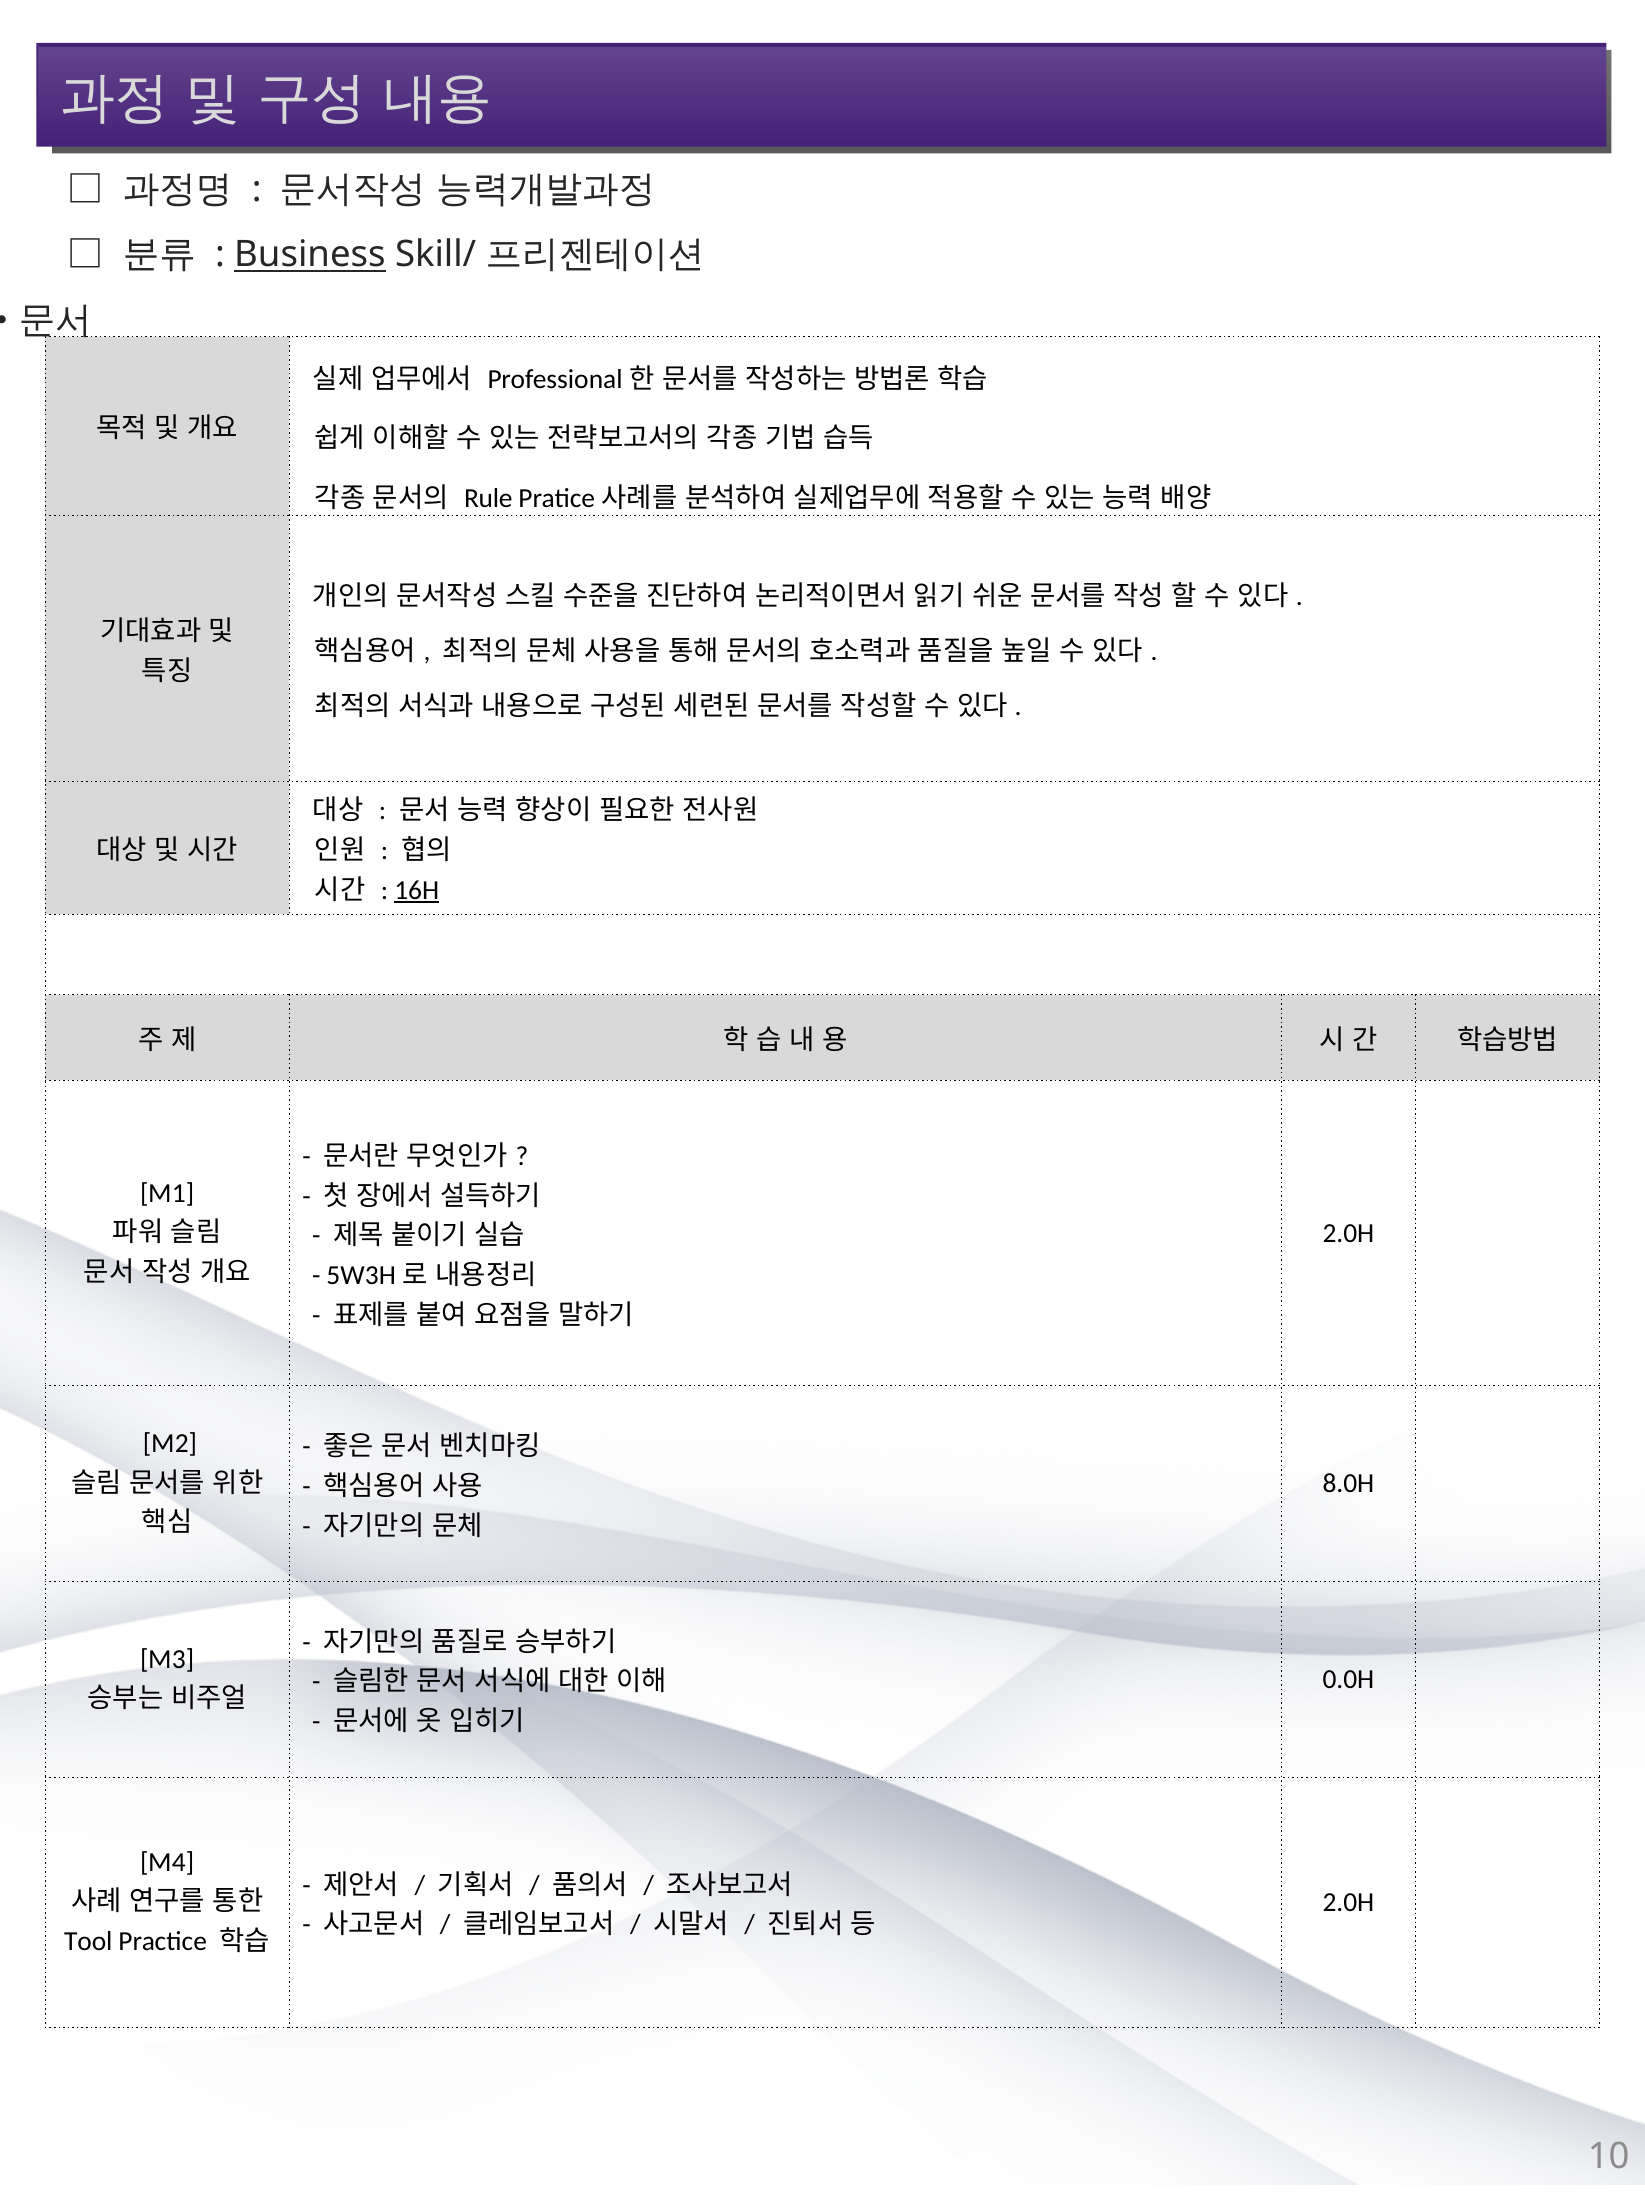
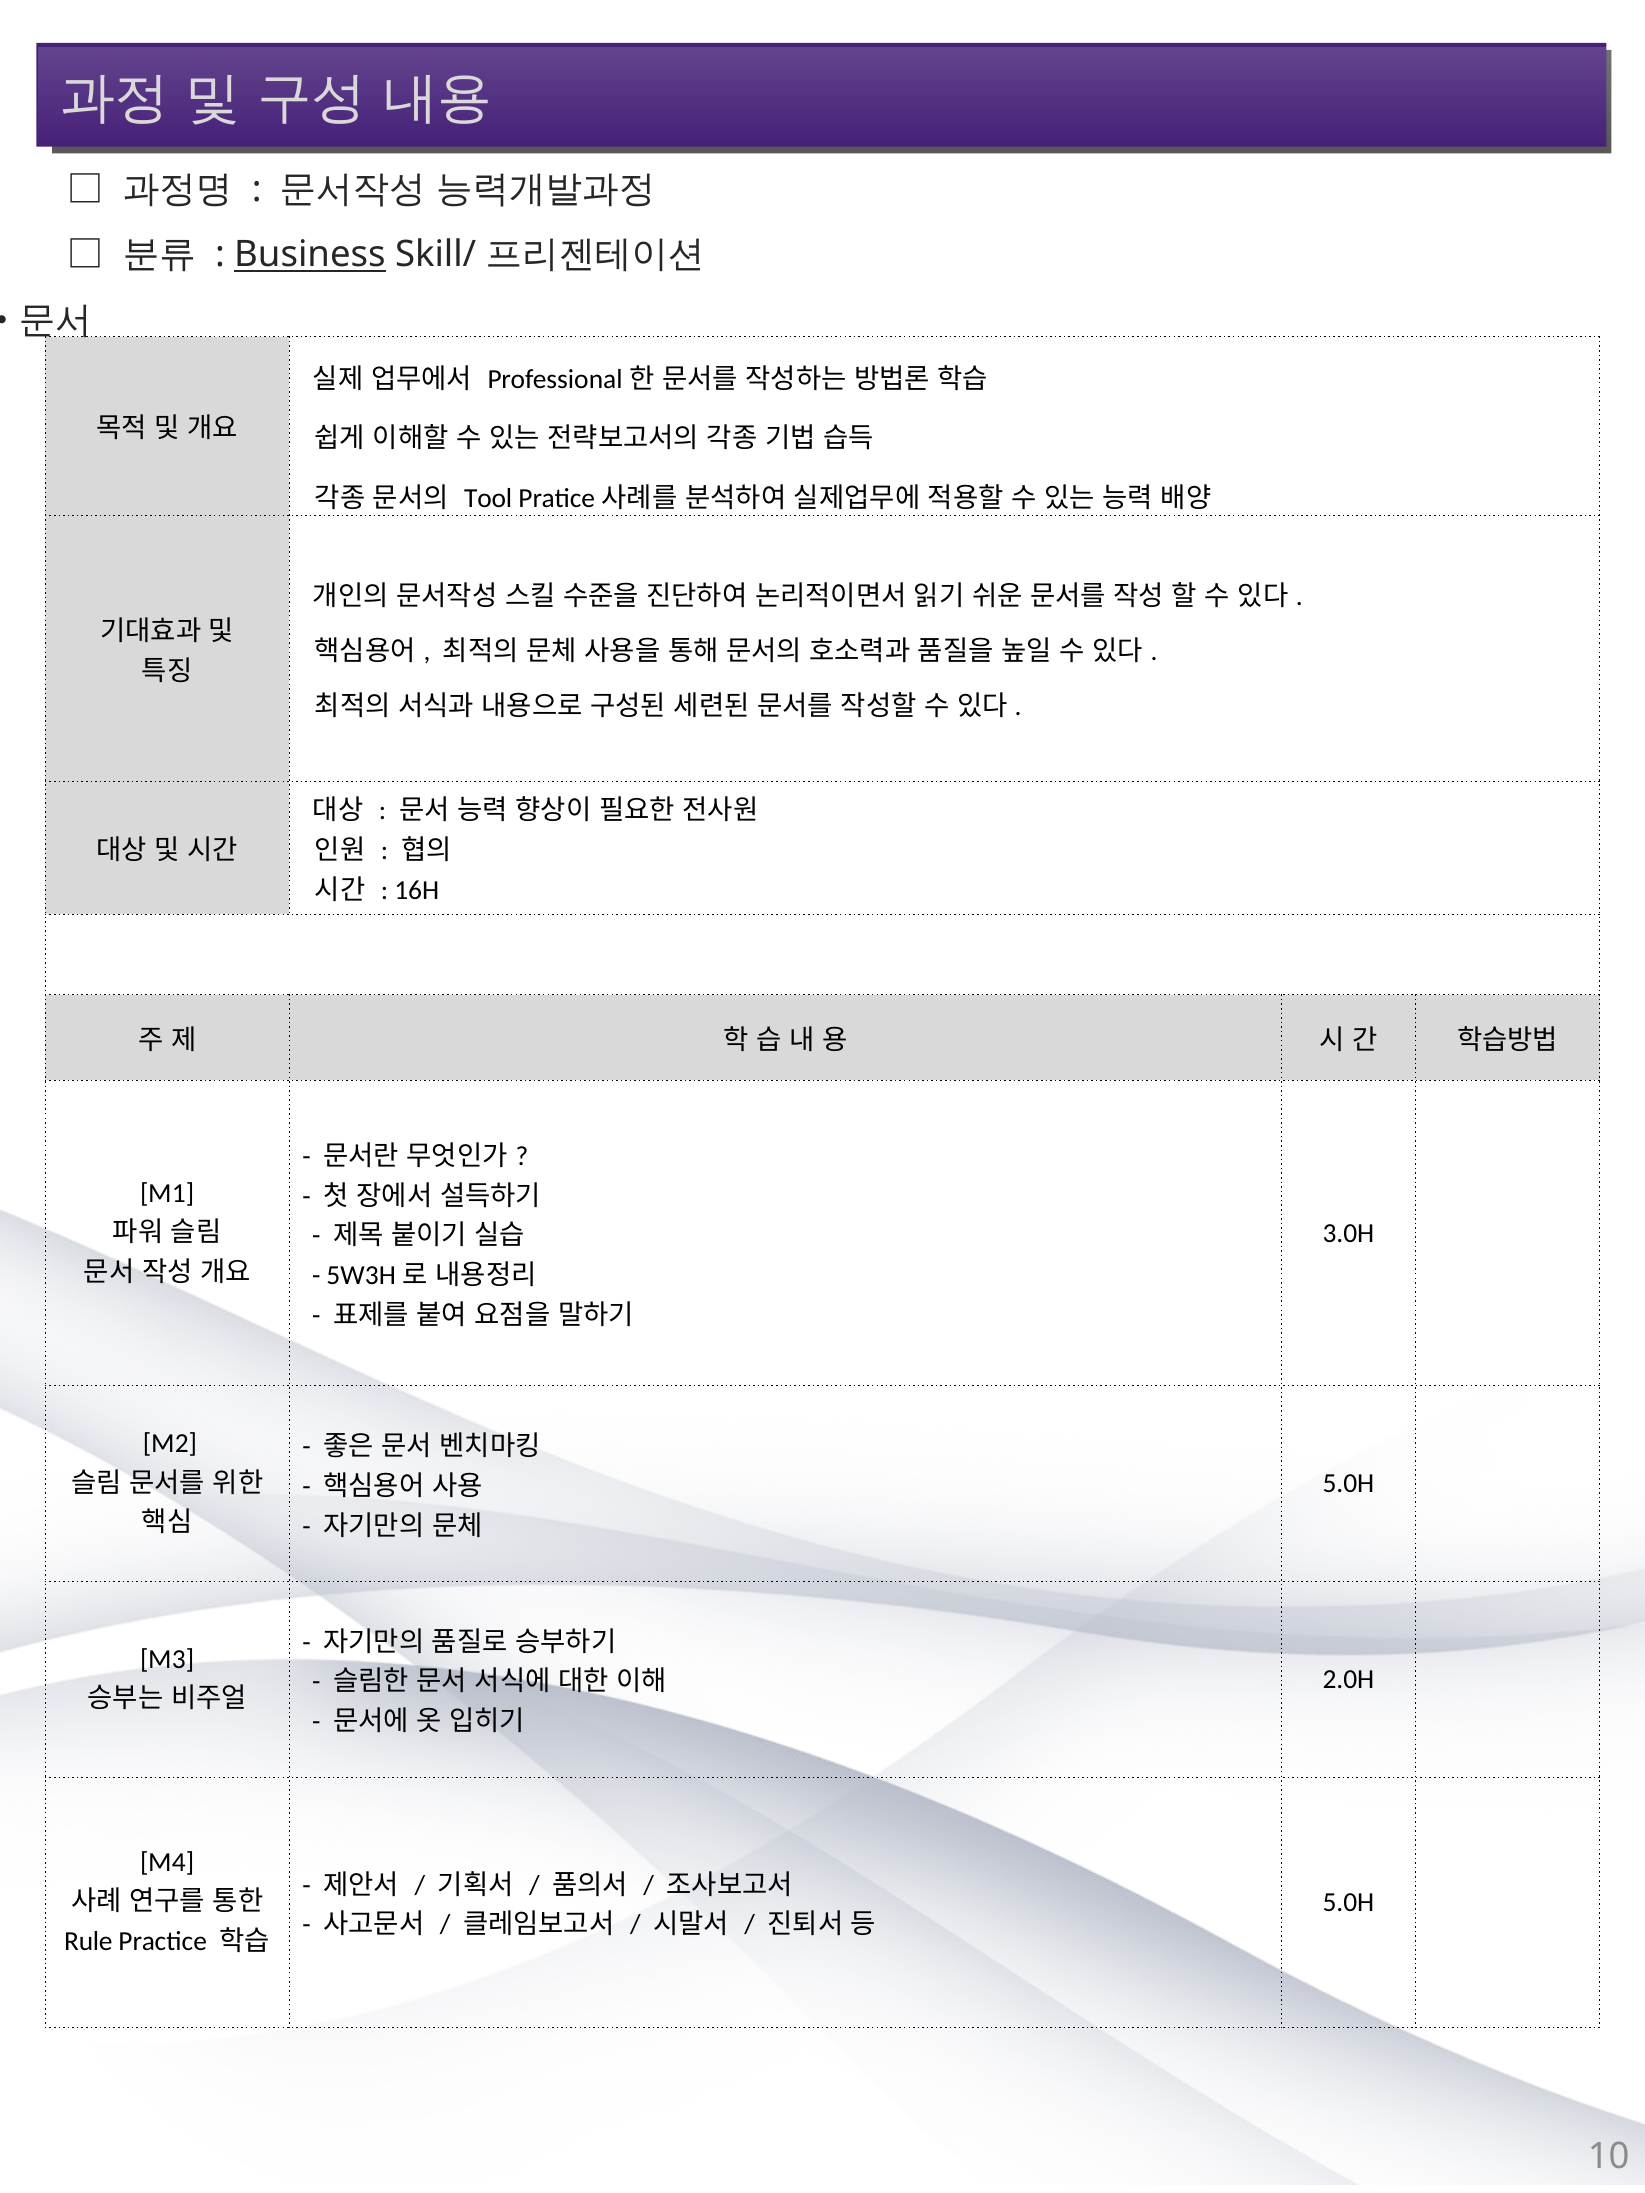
Rule: Rule -> Tool (488, 499)
16H underline: present -> none (417, 890)
2.0H: 2.0H -> 3.0H (1348, 1233)
8.0H: 8.0H -> 5.0H (1348, 1484)
0.0H: 0.0H -> 2.0H (1348, 1680)
2.0H: 2.0H -> 5.0H (1348, 1903)
Tool: Tool -> Rule (88, 1942)
